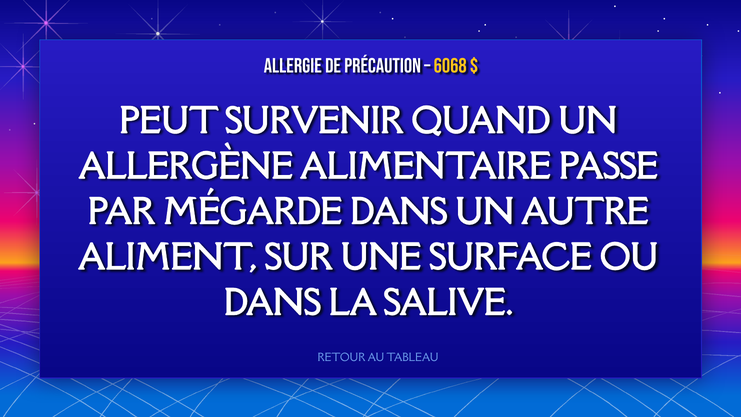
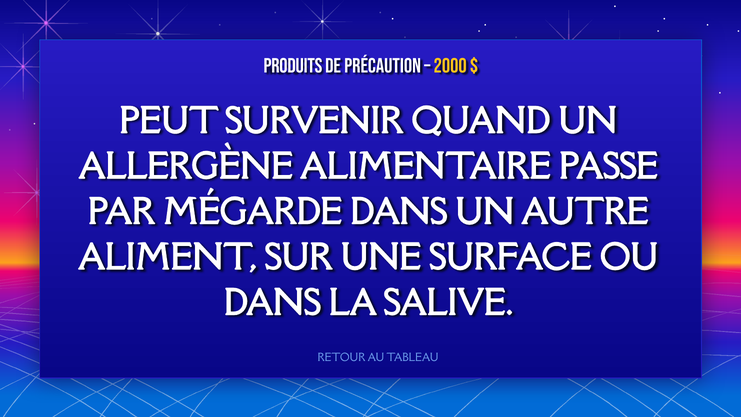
ALLERGIE: ALLERGIE -> PRODUITS (293, 66)
6068: 6068 -> 2000 (450, 66)
